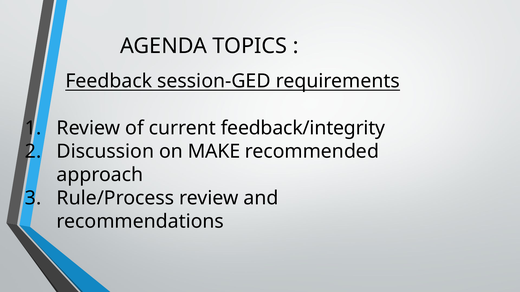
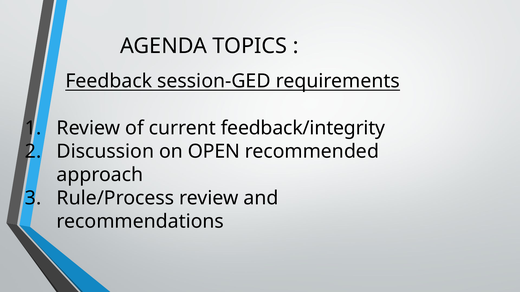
MAKE: MAKE -> OPEN (214, 152)
